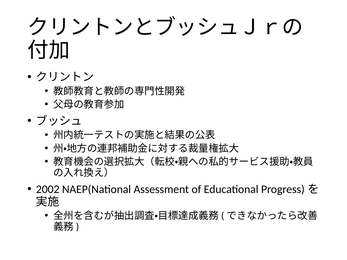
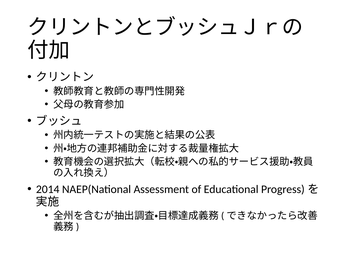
2002: 2002 -> 2014 (48, 189)
